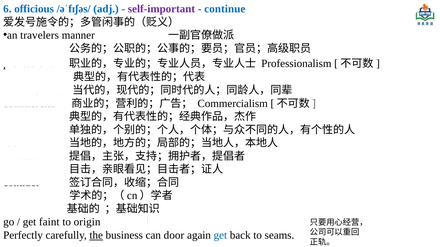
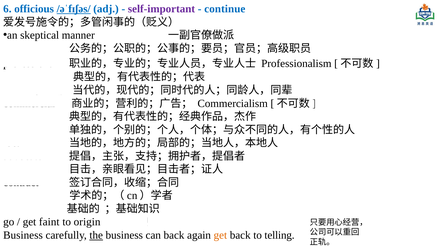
/əˈfɪʃəs/ underline: none -> present (74, 9)
travelers: travelers -> skeptical (40, 35)
Perfectly: Perfectly -> Business (23, 236)
can door: door -> back (174, 236)
get colour: blue -> orange (220, 236)
seams: seams -> telling (280, 236)
